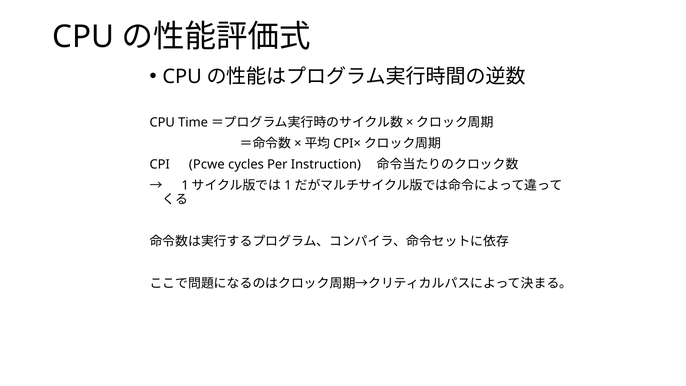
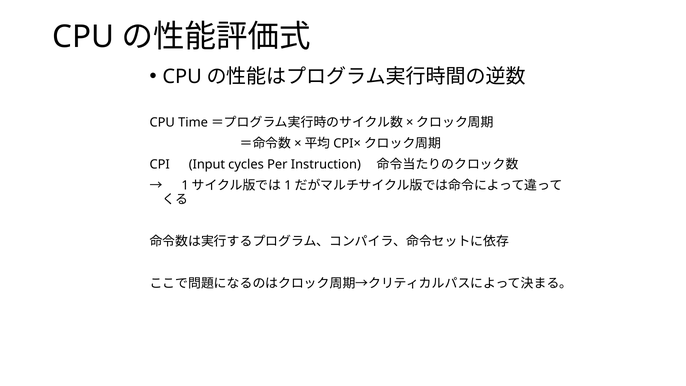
Pcwe: Pcwe -> Input (207, 165)
